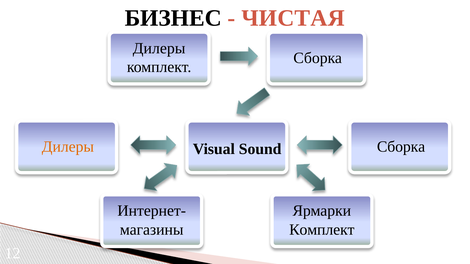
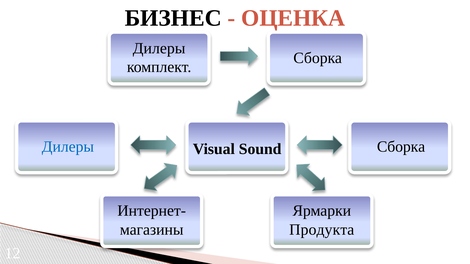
ЧИСТАЯ: ЧИСТАЯ -> ОЦЕНКА (293, 18)
Дилеры colour: orange -> blue (68, 147)
Комплект: Комплект -> Продукта (322, 230)
